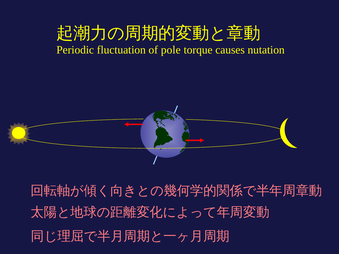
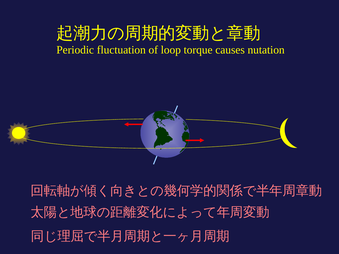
pole: pole -> loop (171, 50)
